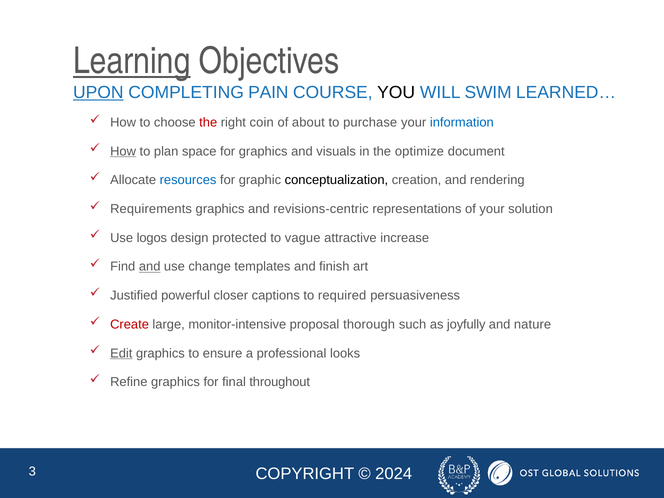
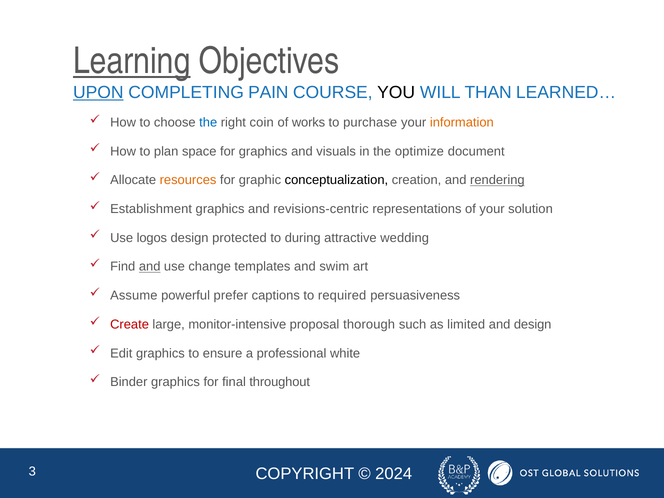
SWIM: SWIM -> THAN (488, 93)
the colour: red -> blue (208, 122)
about: about -> works (309, 122)
information colour: blue -> orange (462, 122)
How underline: present -> none (123, 151)
resources colour: blue -> orange (188, 180)
rendering underline: none -> present (497, 180)
Requirements: Requirements -> Establishment (151, 209)
vague: vague -> during (303, 238)
increase: increase -> wedding (405, 238)
finish: finish -> swim (334, 267)
Justified: Justified -> Assume (134, 296)
closer: closer -> prefer (231, 296)
joyfully: joyfully -> limited (466, 324)
and nature: nature -> design (533, 324)
Edit underline: present -> none (121, 353)
looks: looks -> white (345, 353)
Refine: Refine -> Binder (129, 382)
